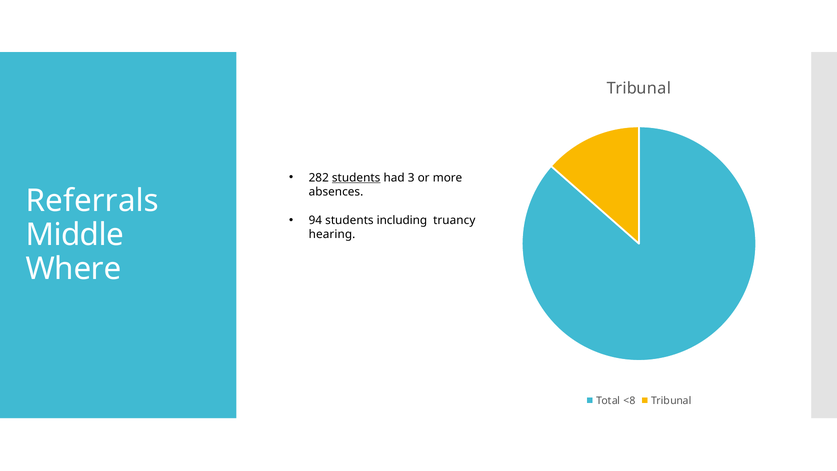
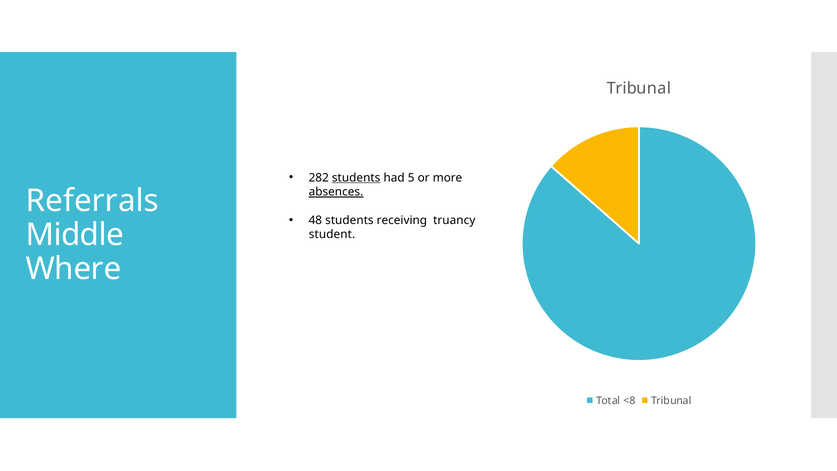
3: 3 -> 5 (411, 178)
absences underline: none -> present (336, 192)
94: 94 -> 48 (315, 220)
including: including -> receiving (402, 220)
hearing: hearing -> student (332, 234)
